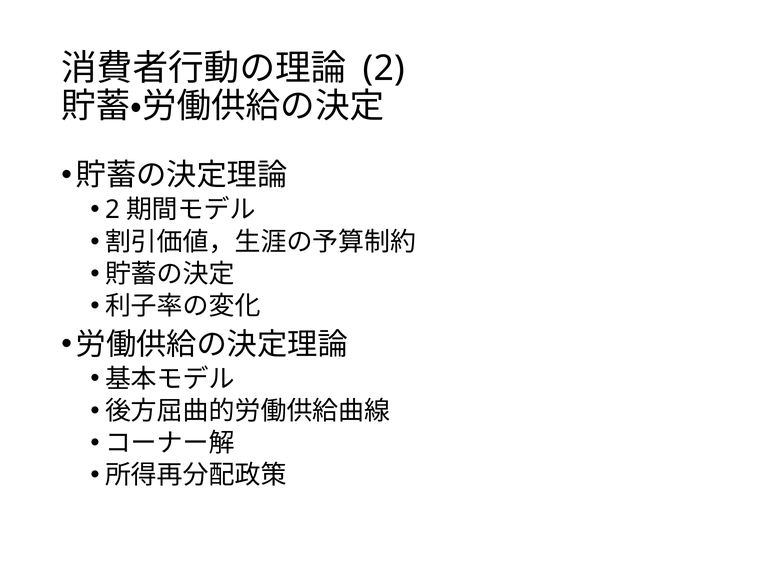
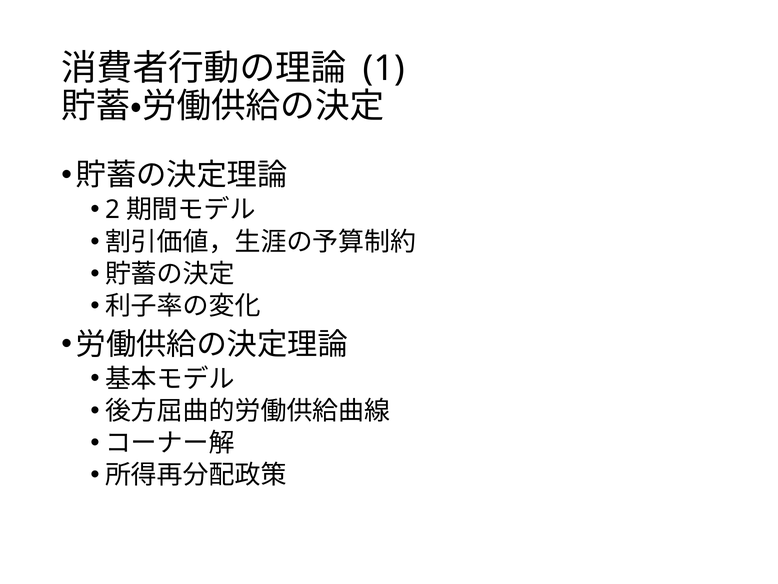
2: 2 -> 1 (384, 69)
